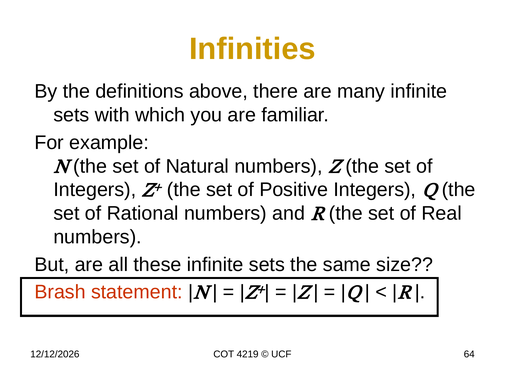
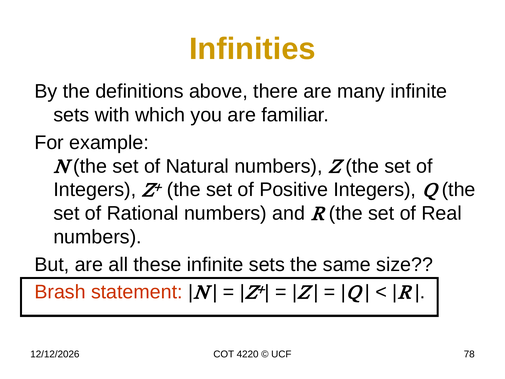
4219: 4219 -> 4220 (248, 354)
64: 64 -> 78 (469, 354)
